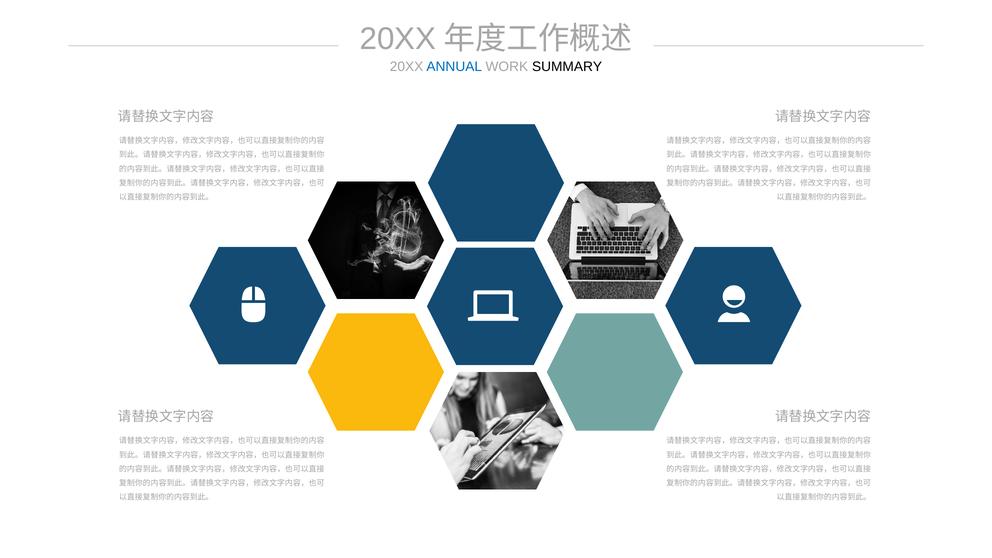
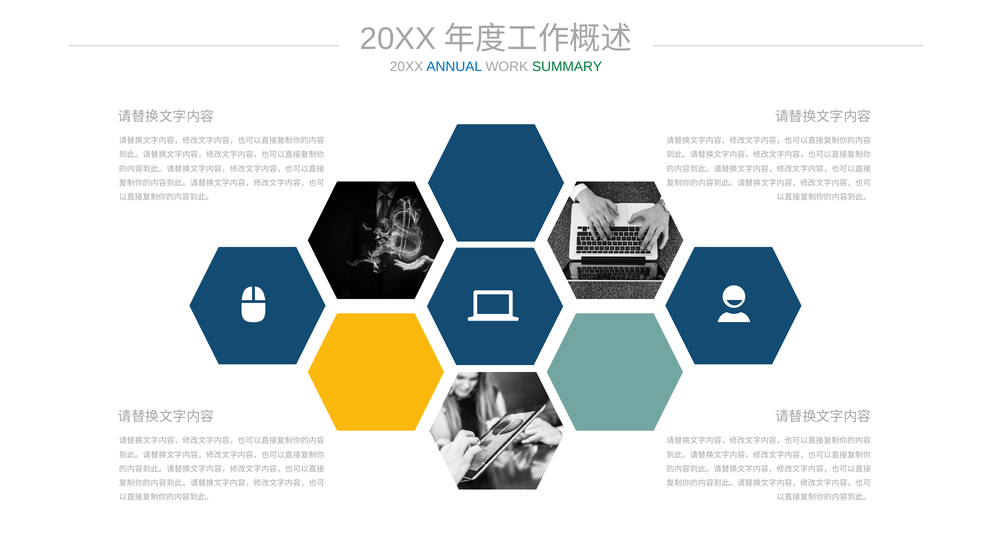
SUMMARY colour: black -> green (567, 67)
